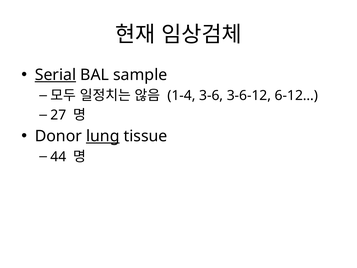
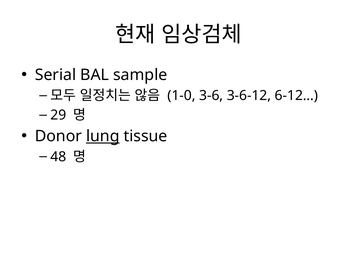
Serial underline: present -> none (55, 75)
1-4: 1-4 -> 1-0 (182, 95)
27: 27 -> 29 (58, 115)
44: 44 -> 48 (58, 157)
